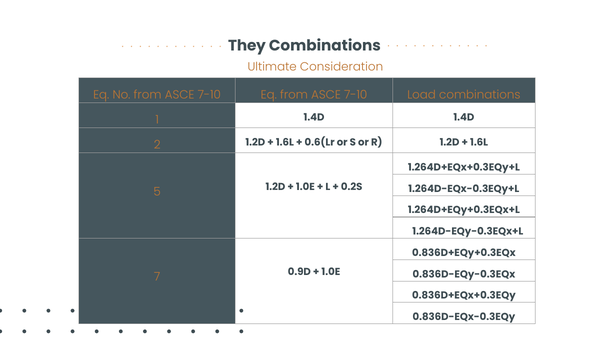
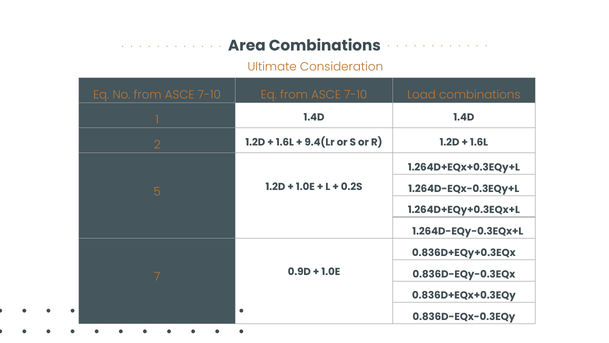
They: They -> Area (247, 45)
0.6(Lr: 0.6(Lr -> 9.4(Lr (320, 142)
